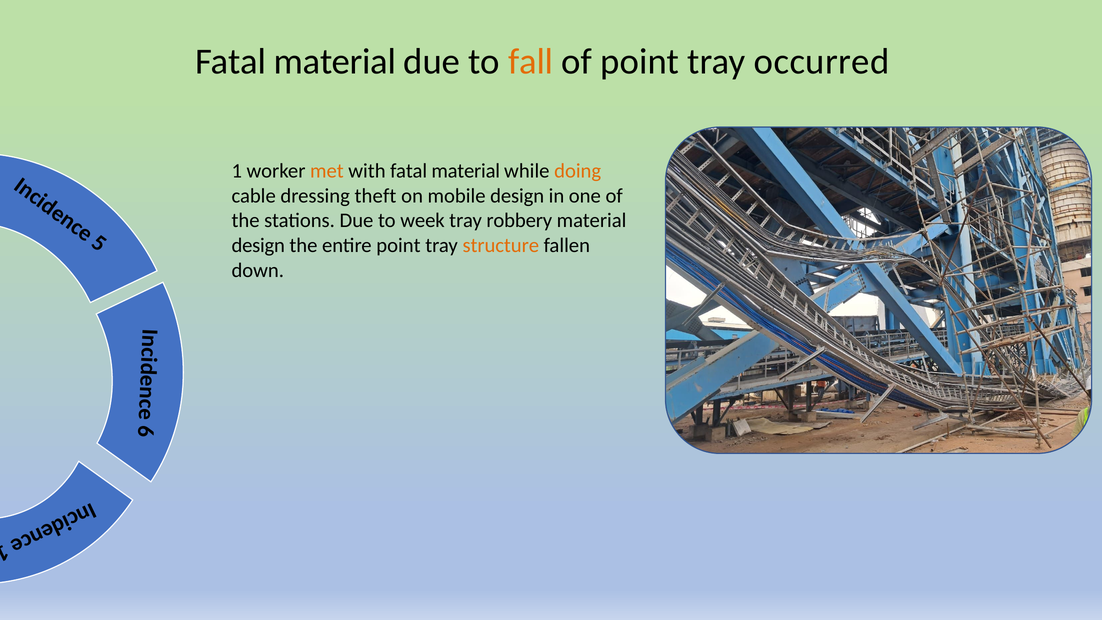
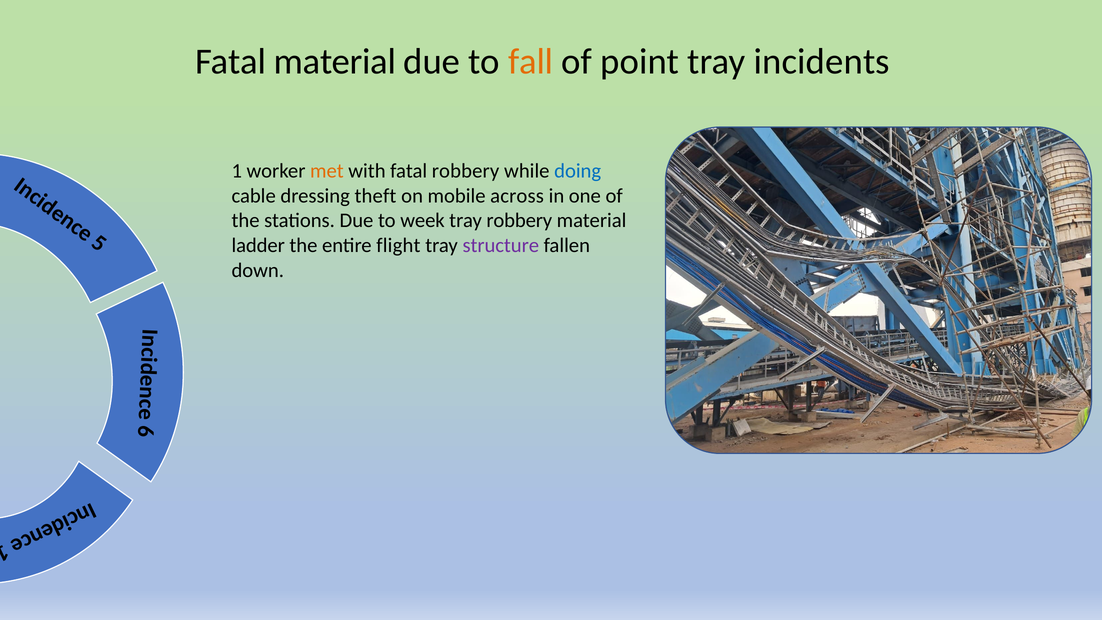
occurred: occurred -> incidents (822, 61)
with fatal material: material -> robbery (466, 171)
doing colour: orange -> blue (578, 171)
mobile design: design -> across (517, 196)
design: design -> ladder (258, 245)
entire point: point -> flight (398, 245)
structure colour: orange -> purple (501, 245)
